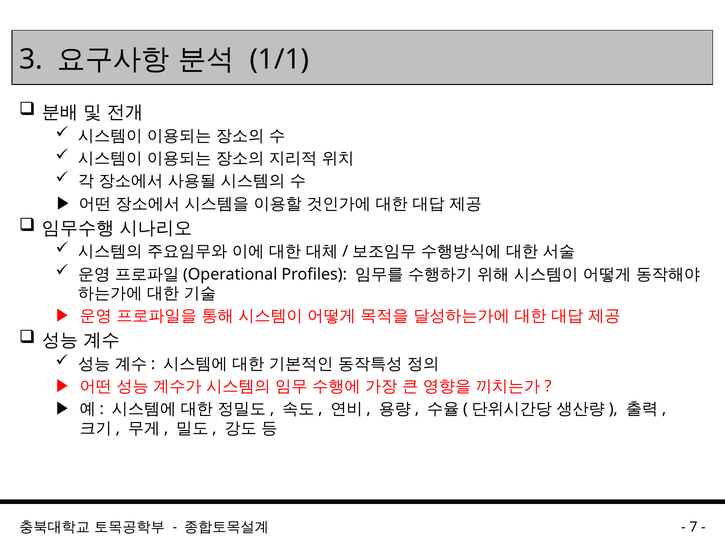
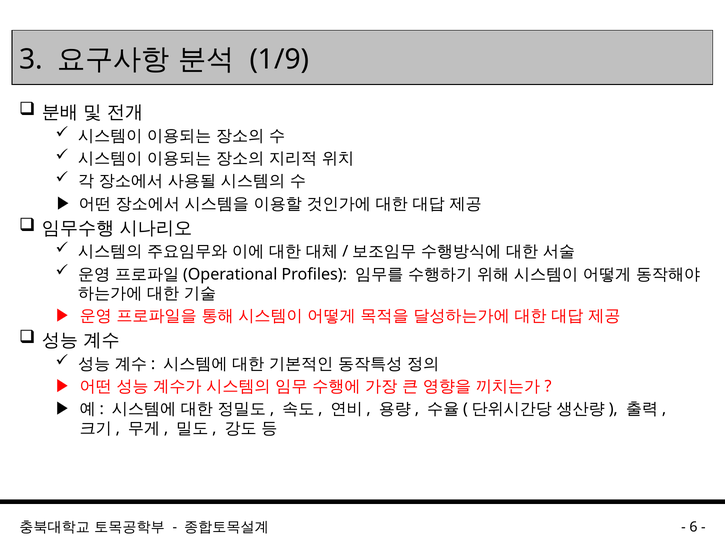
1/1: 1/1 -> 1/9 (279, 59)
7: 7 -> 6 (693, 527)
